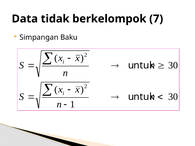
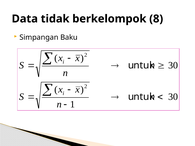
7: 7 -> 8 (156, 19)
